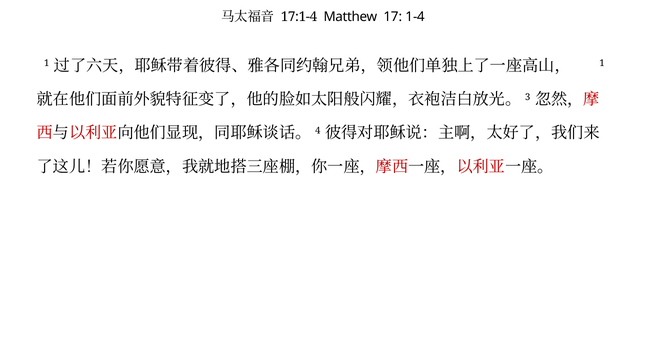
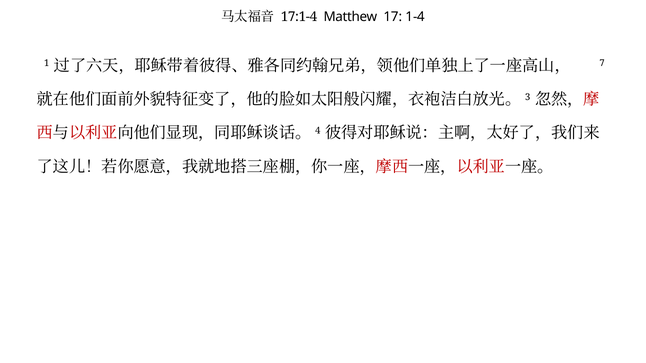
1: 1 -> 7 (602, 63)
